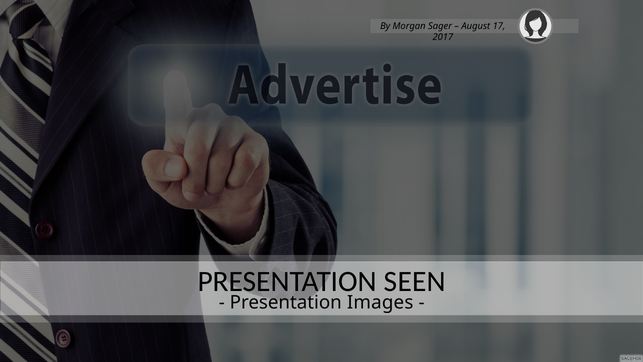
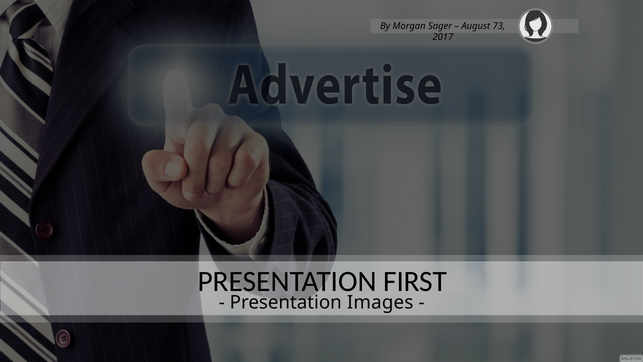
17: 17 -> 73 (499, 26)
SEEN: SEEN -> FIRST (415, 281)
